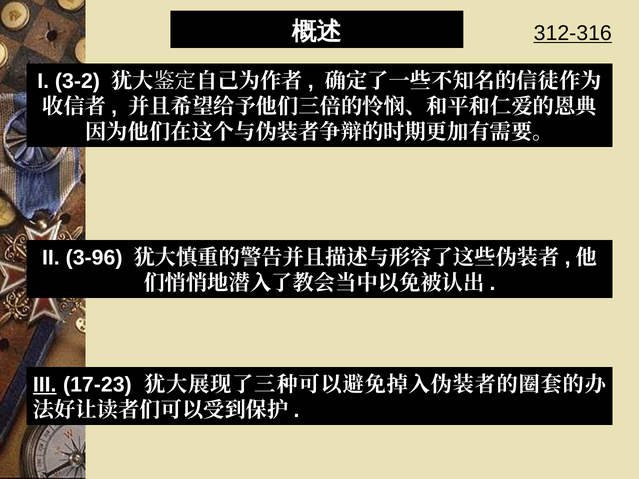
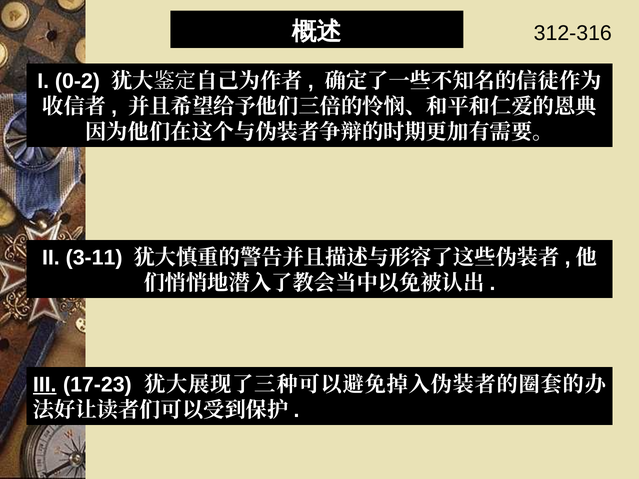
312-316 underline: present -> none (573, 33)
3-2: 3-2 -> 0-2 (77, 81)
3-96: 3-96 -> 3-11 (94, 258)
